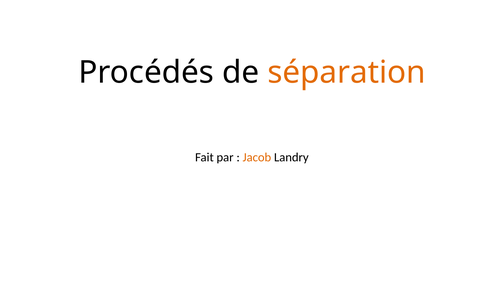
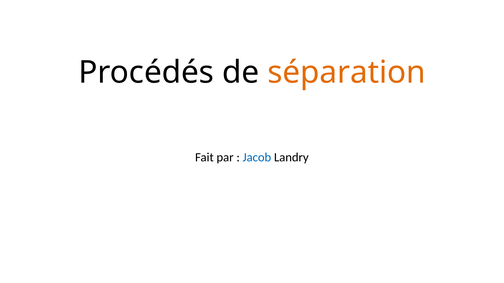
Jacob colour: orange -> blue (257, 158)
